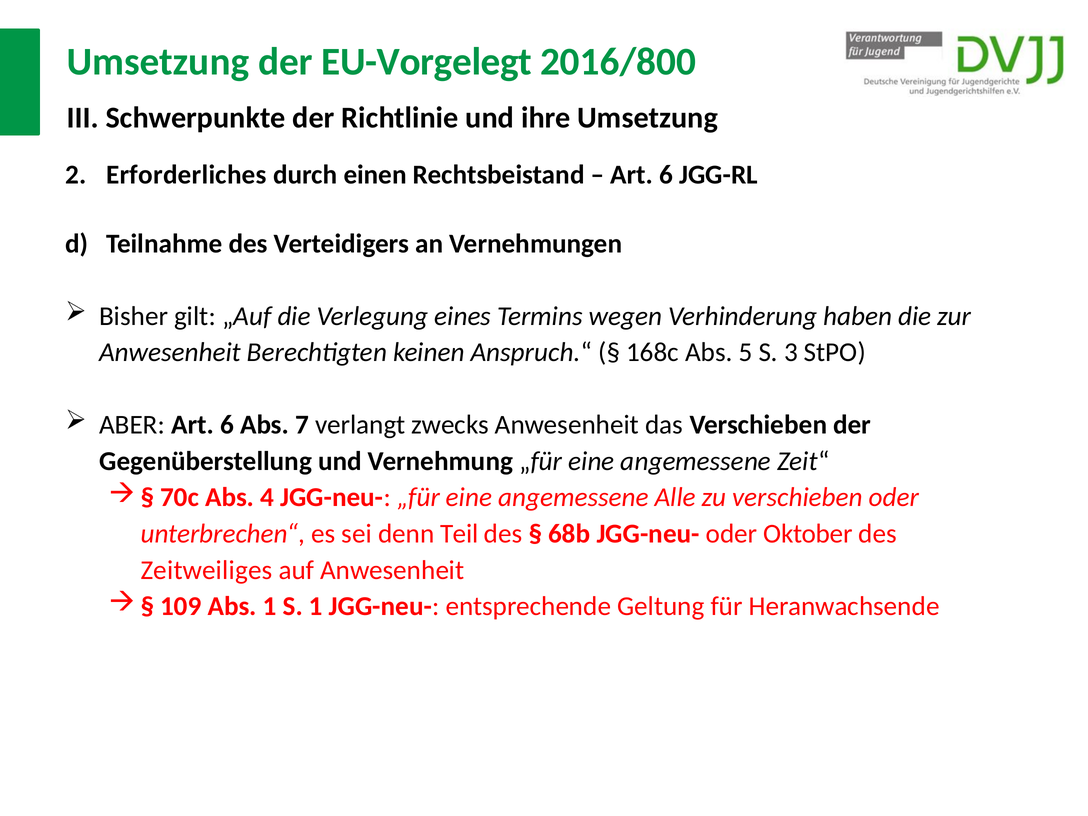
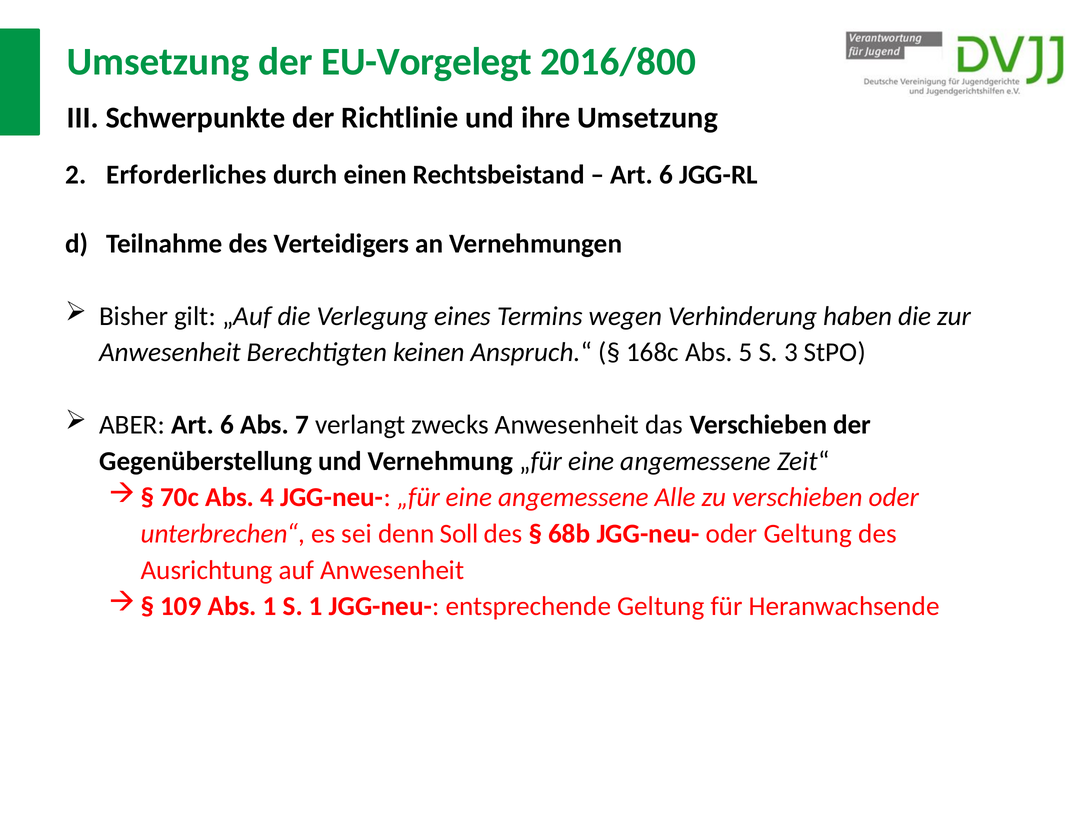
Teil: Teil -> Soll (459, 534)
oder Oktober: Oktober -> Geltung (808, 534)
Zeitweiliges: Zeitweiliges -> Ausrichtung (207, 570)
